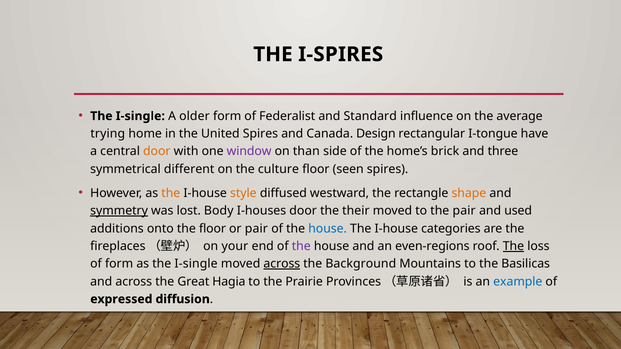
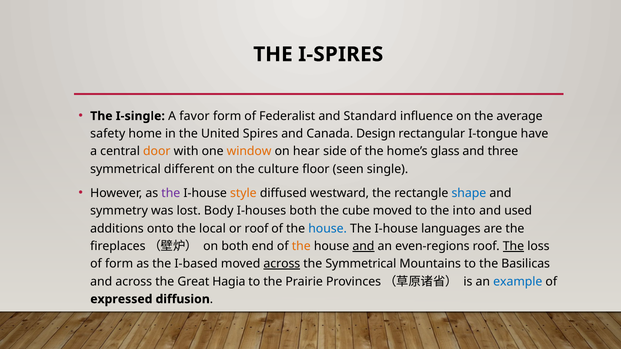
older: older -> favor (194, 116)
trying: trying -> safety (108, 134)
window colour: purple -> orange (249, 152)
than: than -> hear (306, 152)
brick: brick -> glass (445, 152)
seen spires: spires -> single (388, 169)
the colour: orange -> purple (171, 193)
shape colour: orange -> blue (469, 193)
symmetry underline: present -> none (119, 211)
I-houses door: door -> both (303, 211)
their: their -> cube (356, 211)
the pair: pair -> into (464, 211)
the floor: floor -> local (212, 229)
or pair: pair -> roof (257, 229)
categories: categories -> languages (451, 229)
on your: your -> both (235, 246)
the colour: purple -> orange (301, 246)
and underline: none -> present (363, 246)
as the I-single: I-single -> I-based (196, 264)
the Background: Background -> Symmetrical (361, 264)
